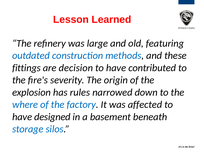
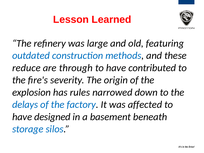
fittings: fittings -> reduce (26, 68)
decision: decision -> through (76, 68)
where: where -> delays (25, 105)
